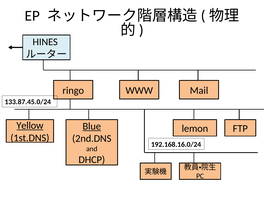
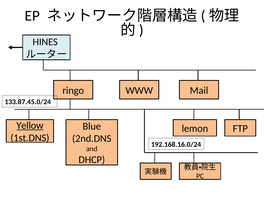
Blue underline: present -> none (92, 126)
